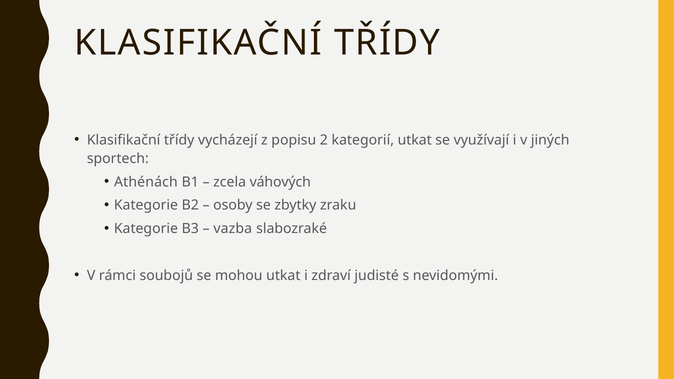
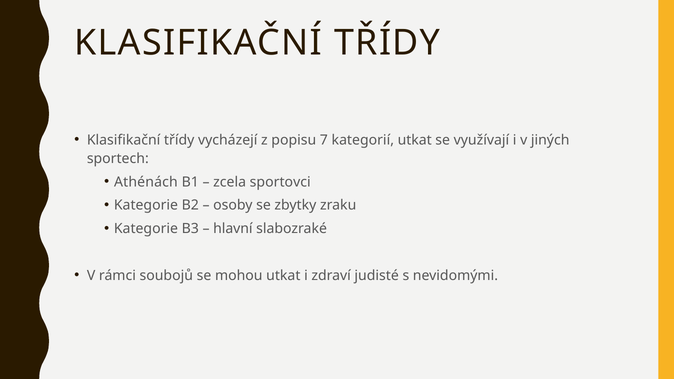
2: 2 -> 7 (324, 140)
váhových: váhových -> sportovci (280, 182)
vazba: vazba -> hlavní (233, 229)
